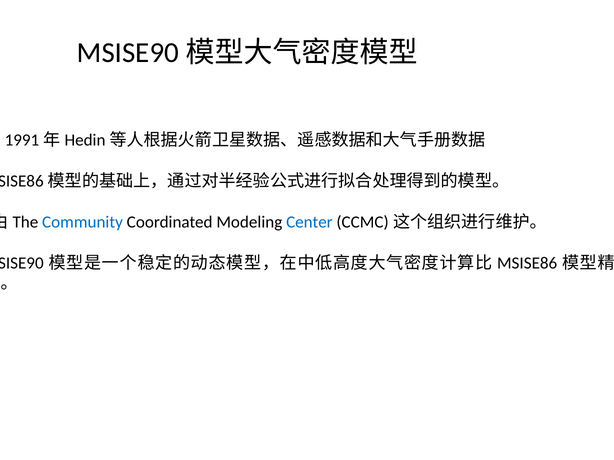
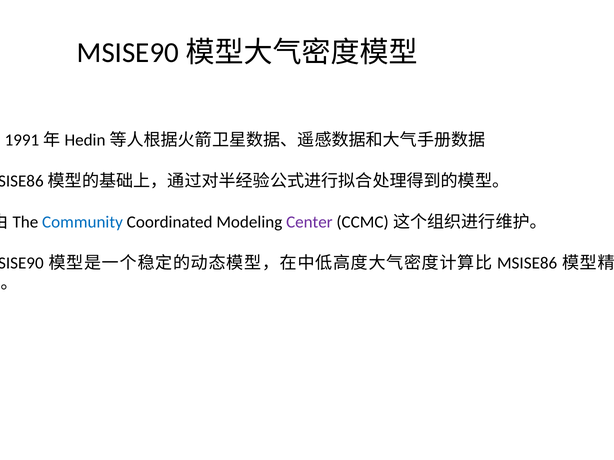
Center colour: blue -> purple (309, 222)
